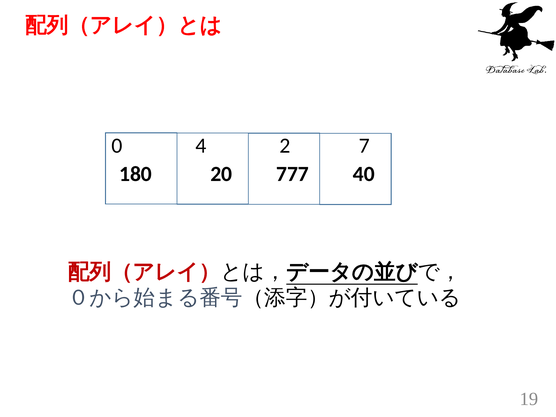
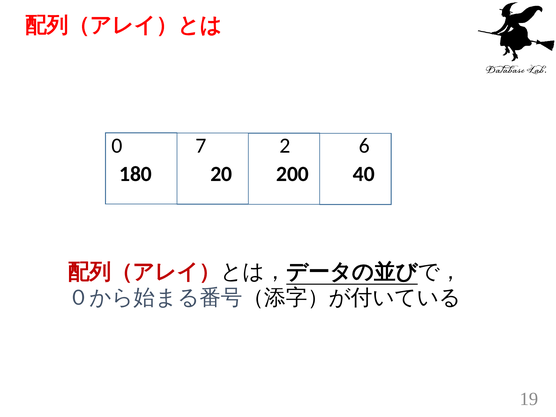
4: 4 -> 7 (201, 146)
7: 7 -> 6 (364, 146)
777: 777 -> 200 (292, 174)
